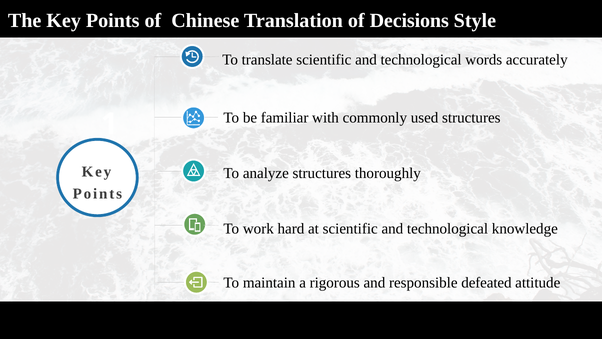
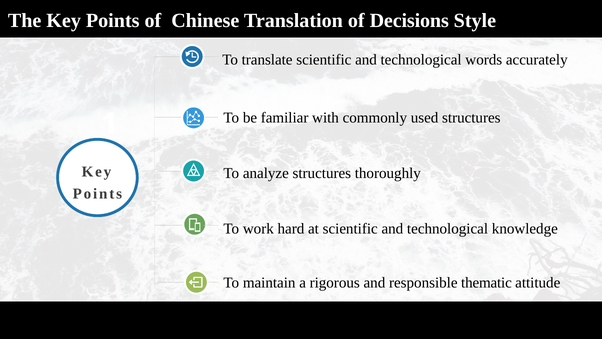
defeated: defeated -> thematic (486, 283)
